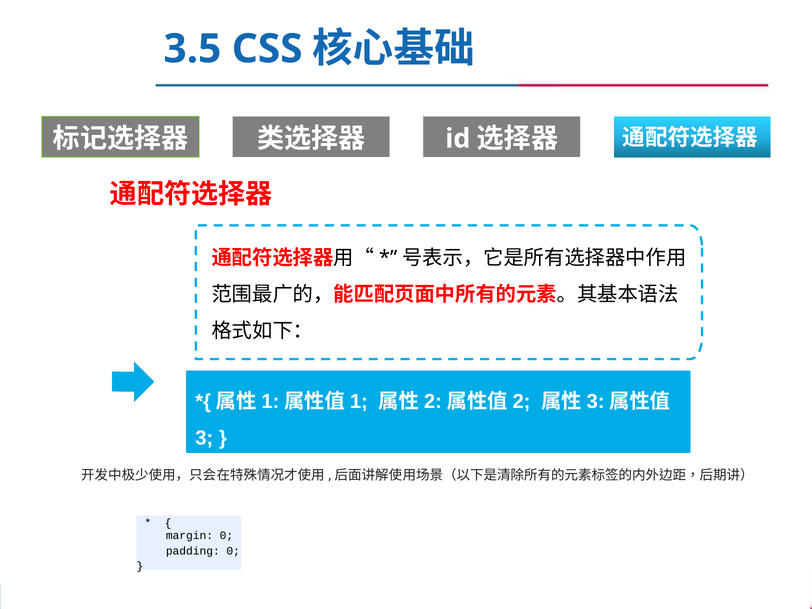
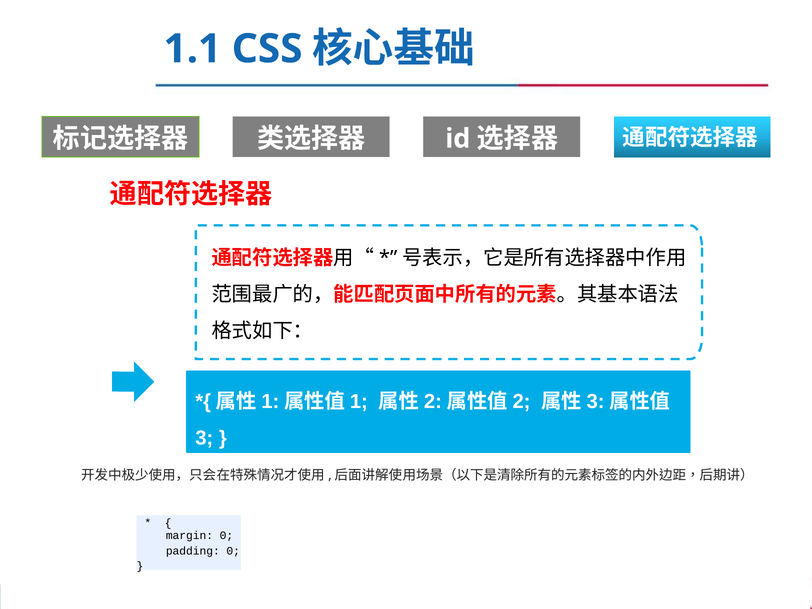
3.5: 3.5 -> 1.1 (192, 49)
